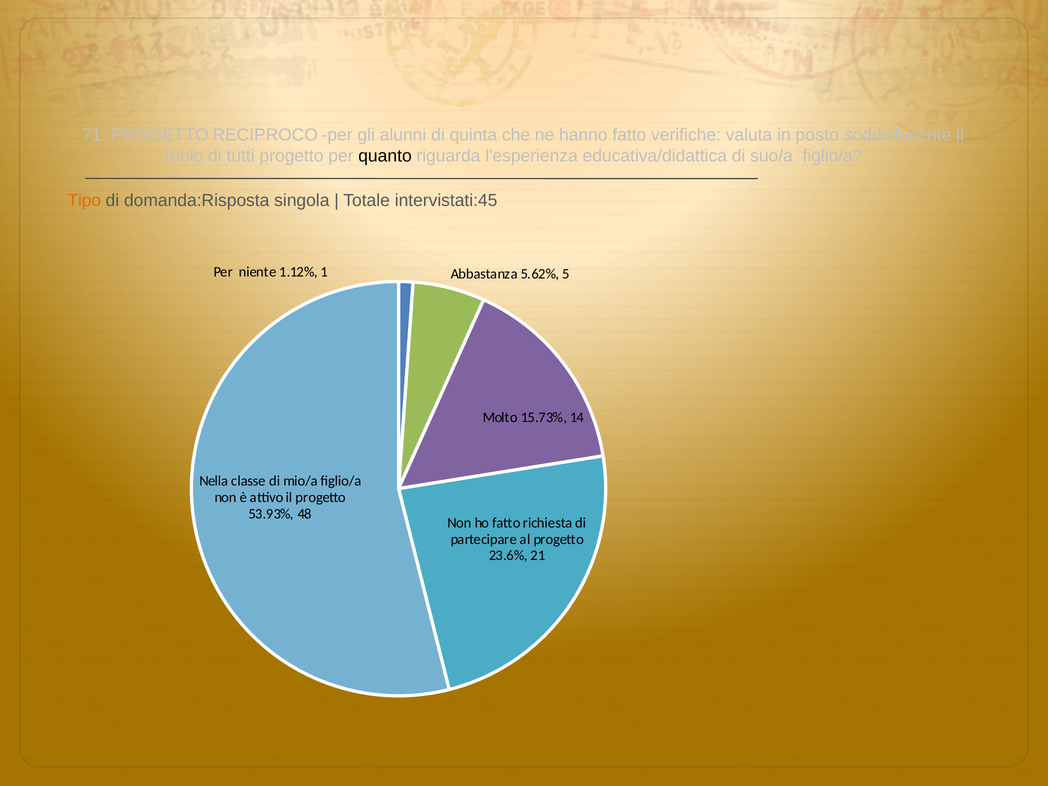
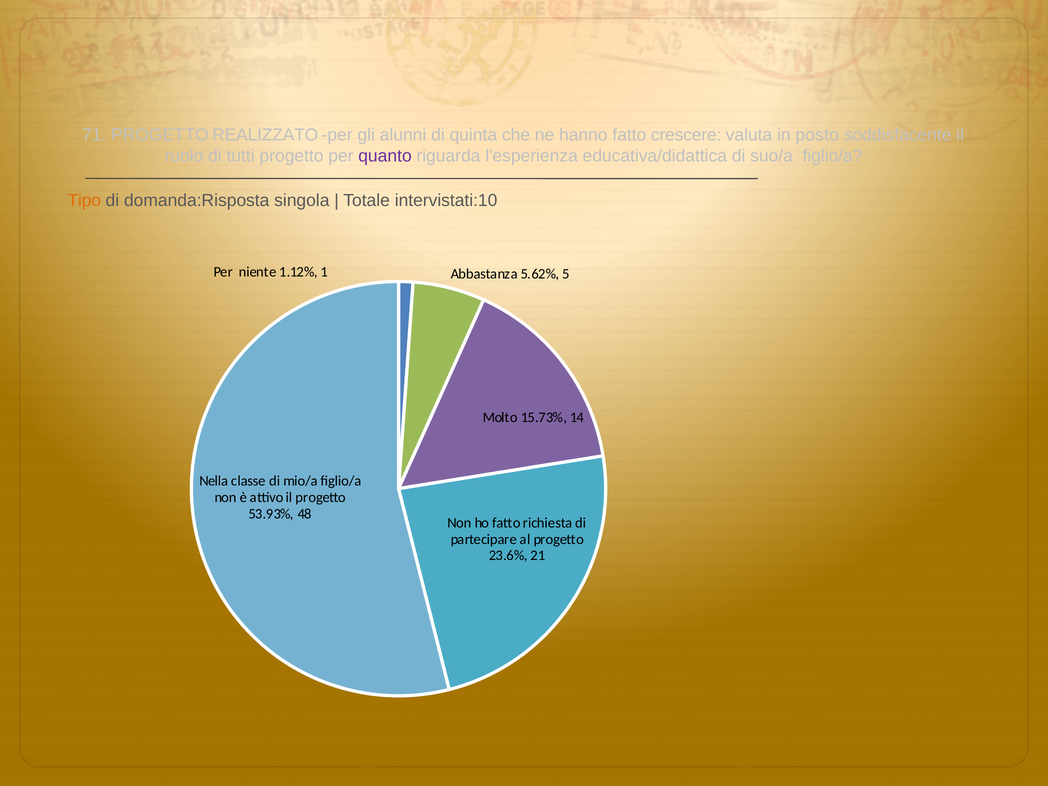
RECIPROCO: RECIPROCO -> REALIZZATO (265, 135)
verifiche: verifiche -> crescere (686, 135)
quanto colour: black -> purple (385, 156)
intervistati:45: intervistati:45 -> intervistati:10 (446, 200)
